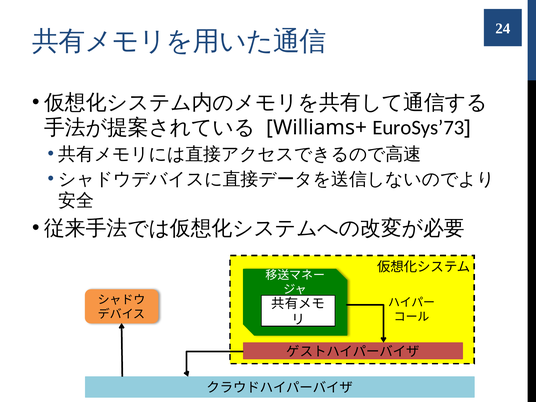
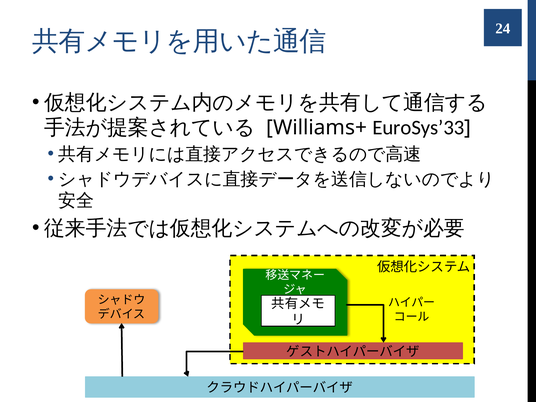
EuroSys’73: EuroSys’73 -> EuroSys’33 (418, 128)
